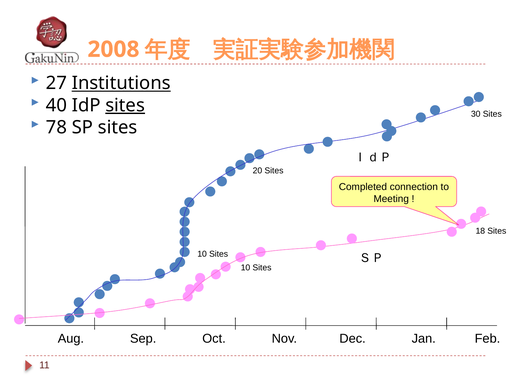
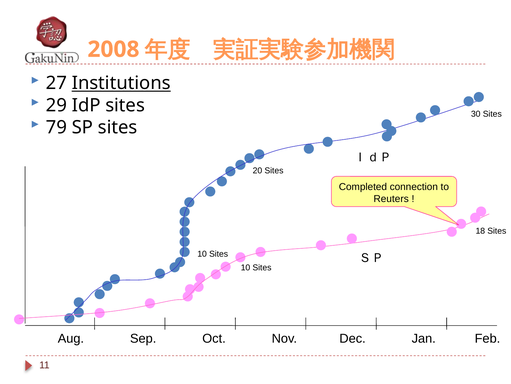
40: 40 -> 29 (56, 105)
sites underline: present -> none (125, 105)
78: 78 -> 79 (56, 127)
Meeting: Meeting -> Reuters (391, 199)
